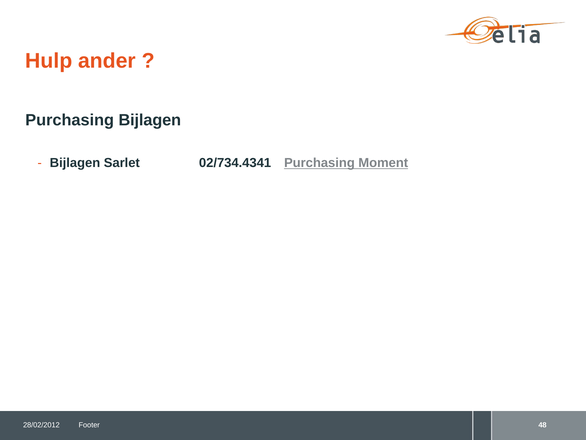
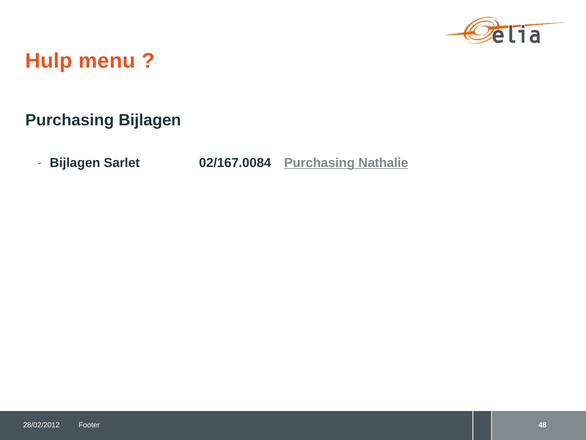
ander: ander -> menu (107, 61)
02/734.4341: 02/734.4341 -> 02/167.0084 (235, 163)
Moment: Moment -> Nathalie (383, 163)
